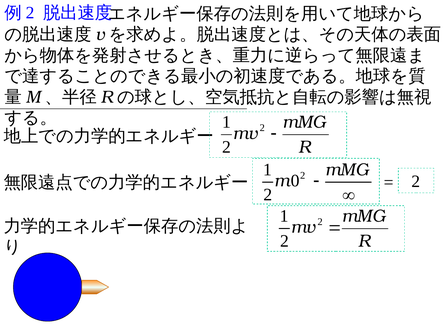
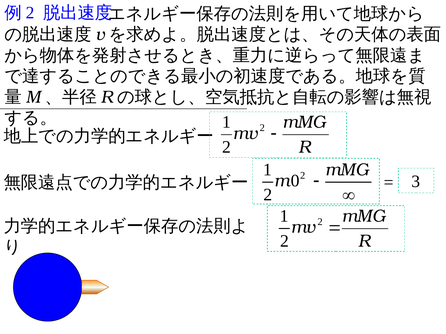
2: 2 -> 3 (416, 182)
